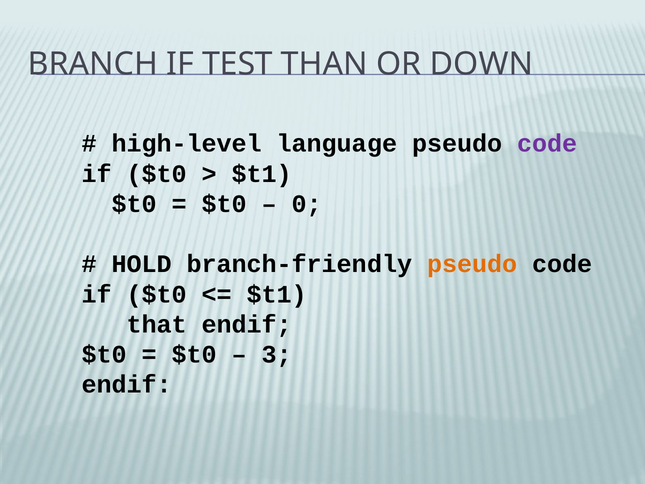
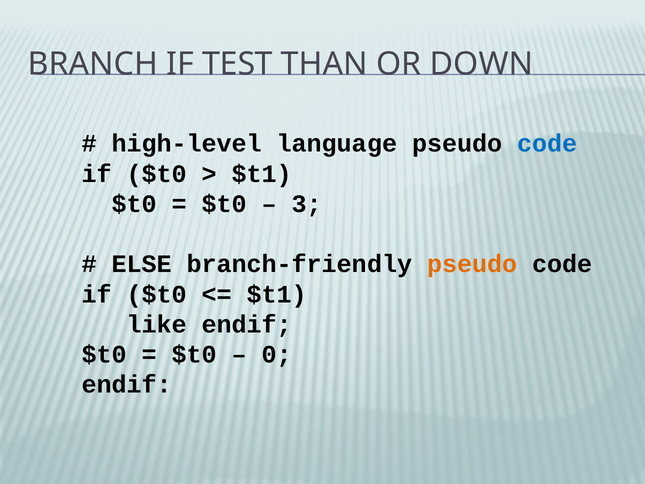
code colour: purple -> blue (547, 144)
0: 0 -> 3 (307, 204)
HOLD: HOLD -> ELSE (142, 264)
that: that -> like (157, 324)
3: 3 -> 0 (277, 354)
